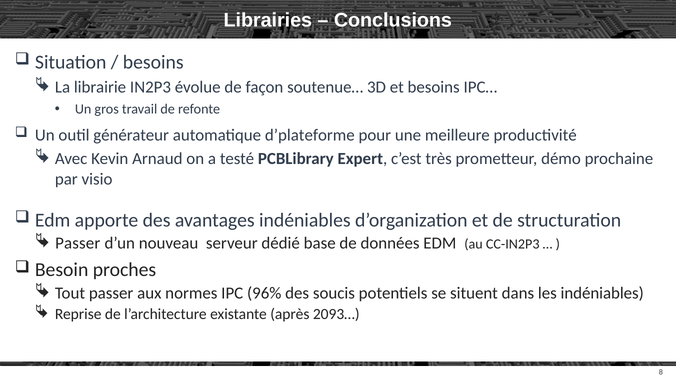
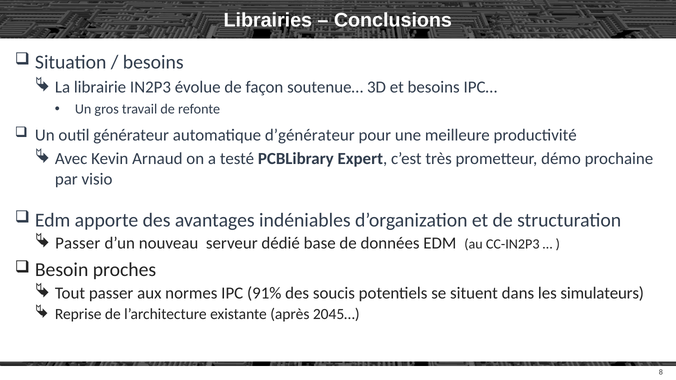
d’plateforme: d’plateforme -> d’générateur (310, 135)
96%: 96% -> 91% (264, 293)
les indéniables: indéniables -> simulateurs (602, 293)
2093…: 2093… -> 2045… (336, 314)
